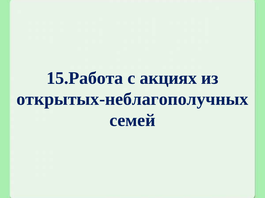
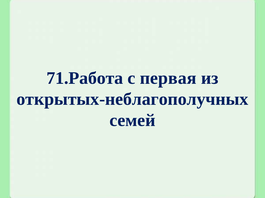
15.Работа: 15.Работа -> 71.Работа (85, 78)
акциях: акциях -> первая (168, 78)
